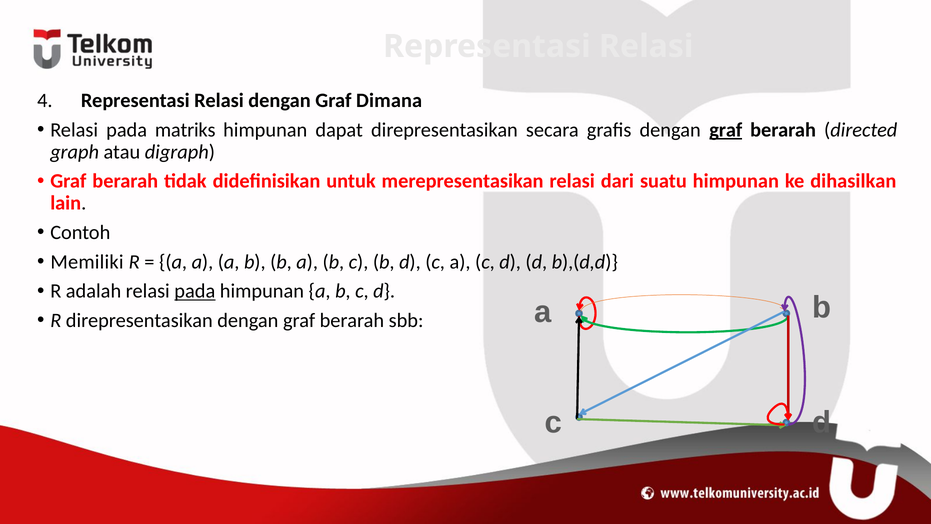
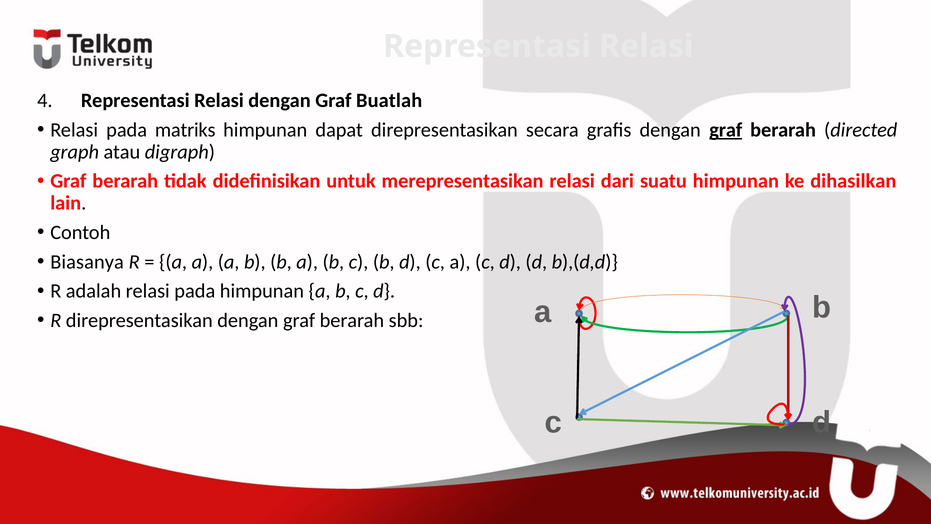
Dimana: Dimana -> Buatlah (389, 101)
Memiliki: Memiliki -> Biasanya (87, 262)
pada underline: present -> none (195, 291)
